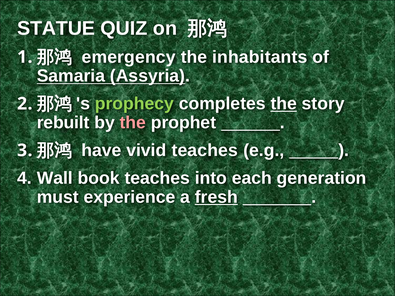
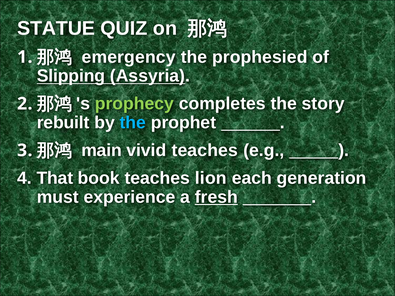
inhabitants: inhabitants -> prophesied (260, 57)
Samaria: Samaria -> Slipping (71, 76)
the underline: present -> none (284, 104)
the colour: pink -> light blue (133, 123)
have: have -> main (102, 150)
Wall: Wall -> That (55, 178)
into: into -> lion (211, 178)
